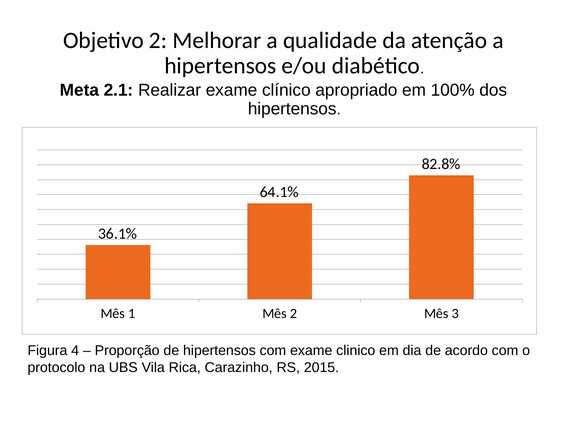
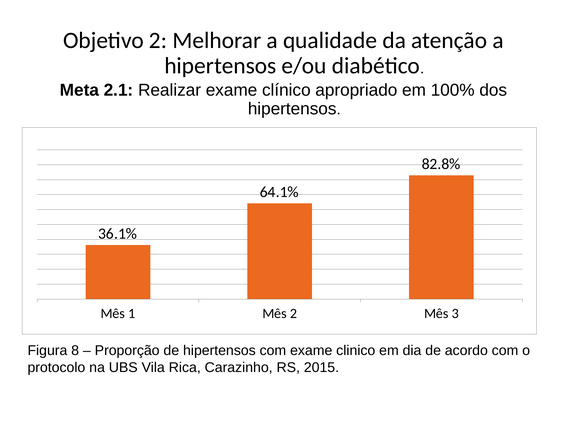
4: 4 -> 8 (75, 351)
